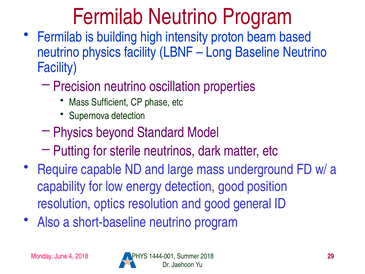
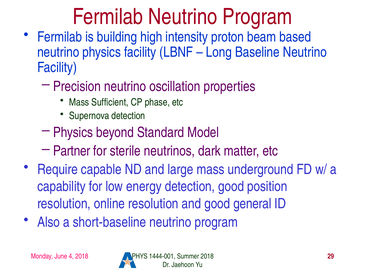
Putting: Putting -> Partner (72, 151)
optics: optics -> online (109, 203)
